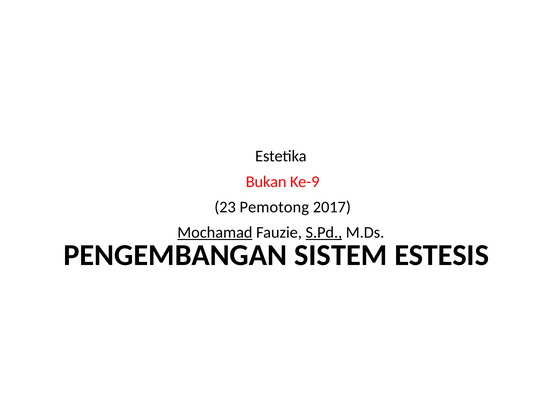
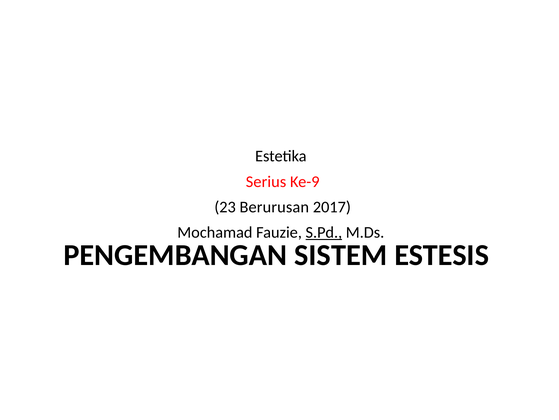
Bukan: Bukan -> Serius (266, 181)
Pemotong: Pemotong -> Berurusan (274, 207)
Mochamad underline: present -> none (215, 232)
